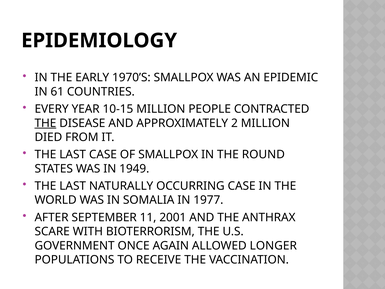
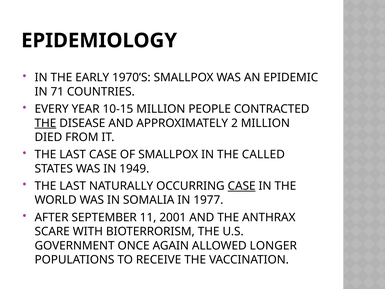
61: 61 -> 71 (57, 92)
ROUND: ROUND -> CALLED (263, 154)
CASE underline: none -> present (242, 186)
